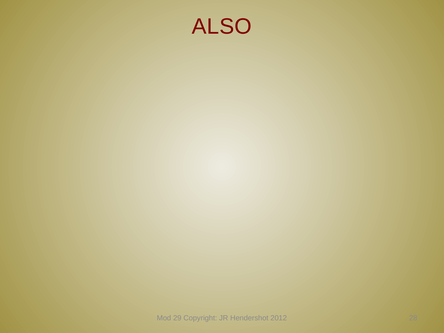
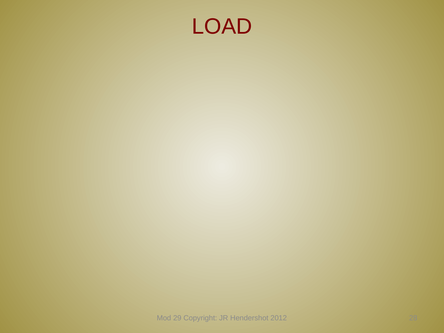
ALSO: ALSO -> LOAD (222, 26)
